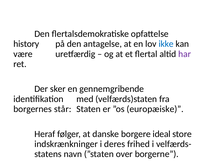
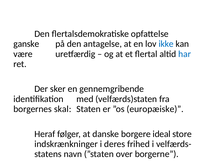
history: history -> ganske (26, 44)
har colour: purple -> blue (185, 54)
står: står -> skal (63, 109)
